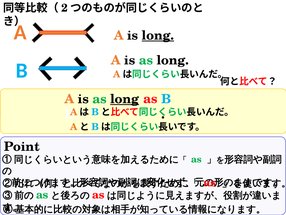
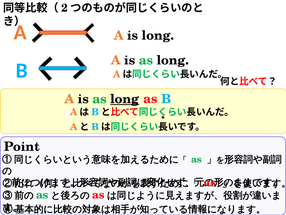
long underline: present -> none (158, 35)
